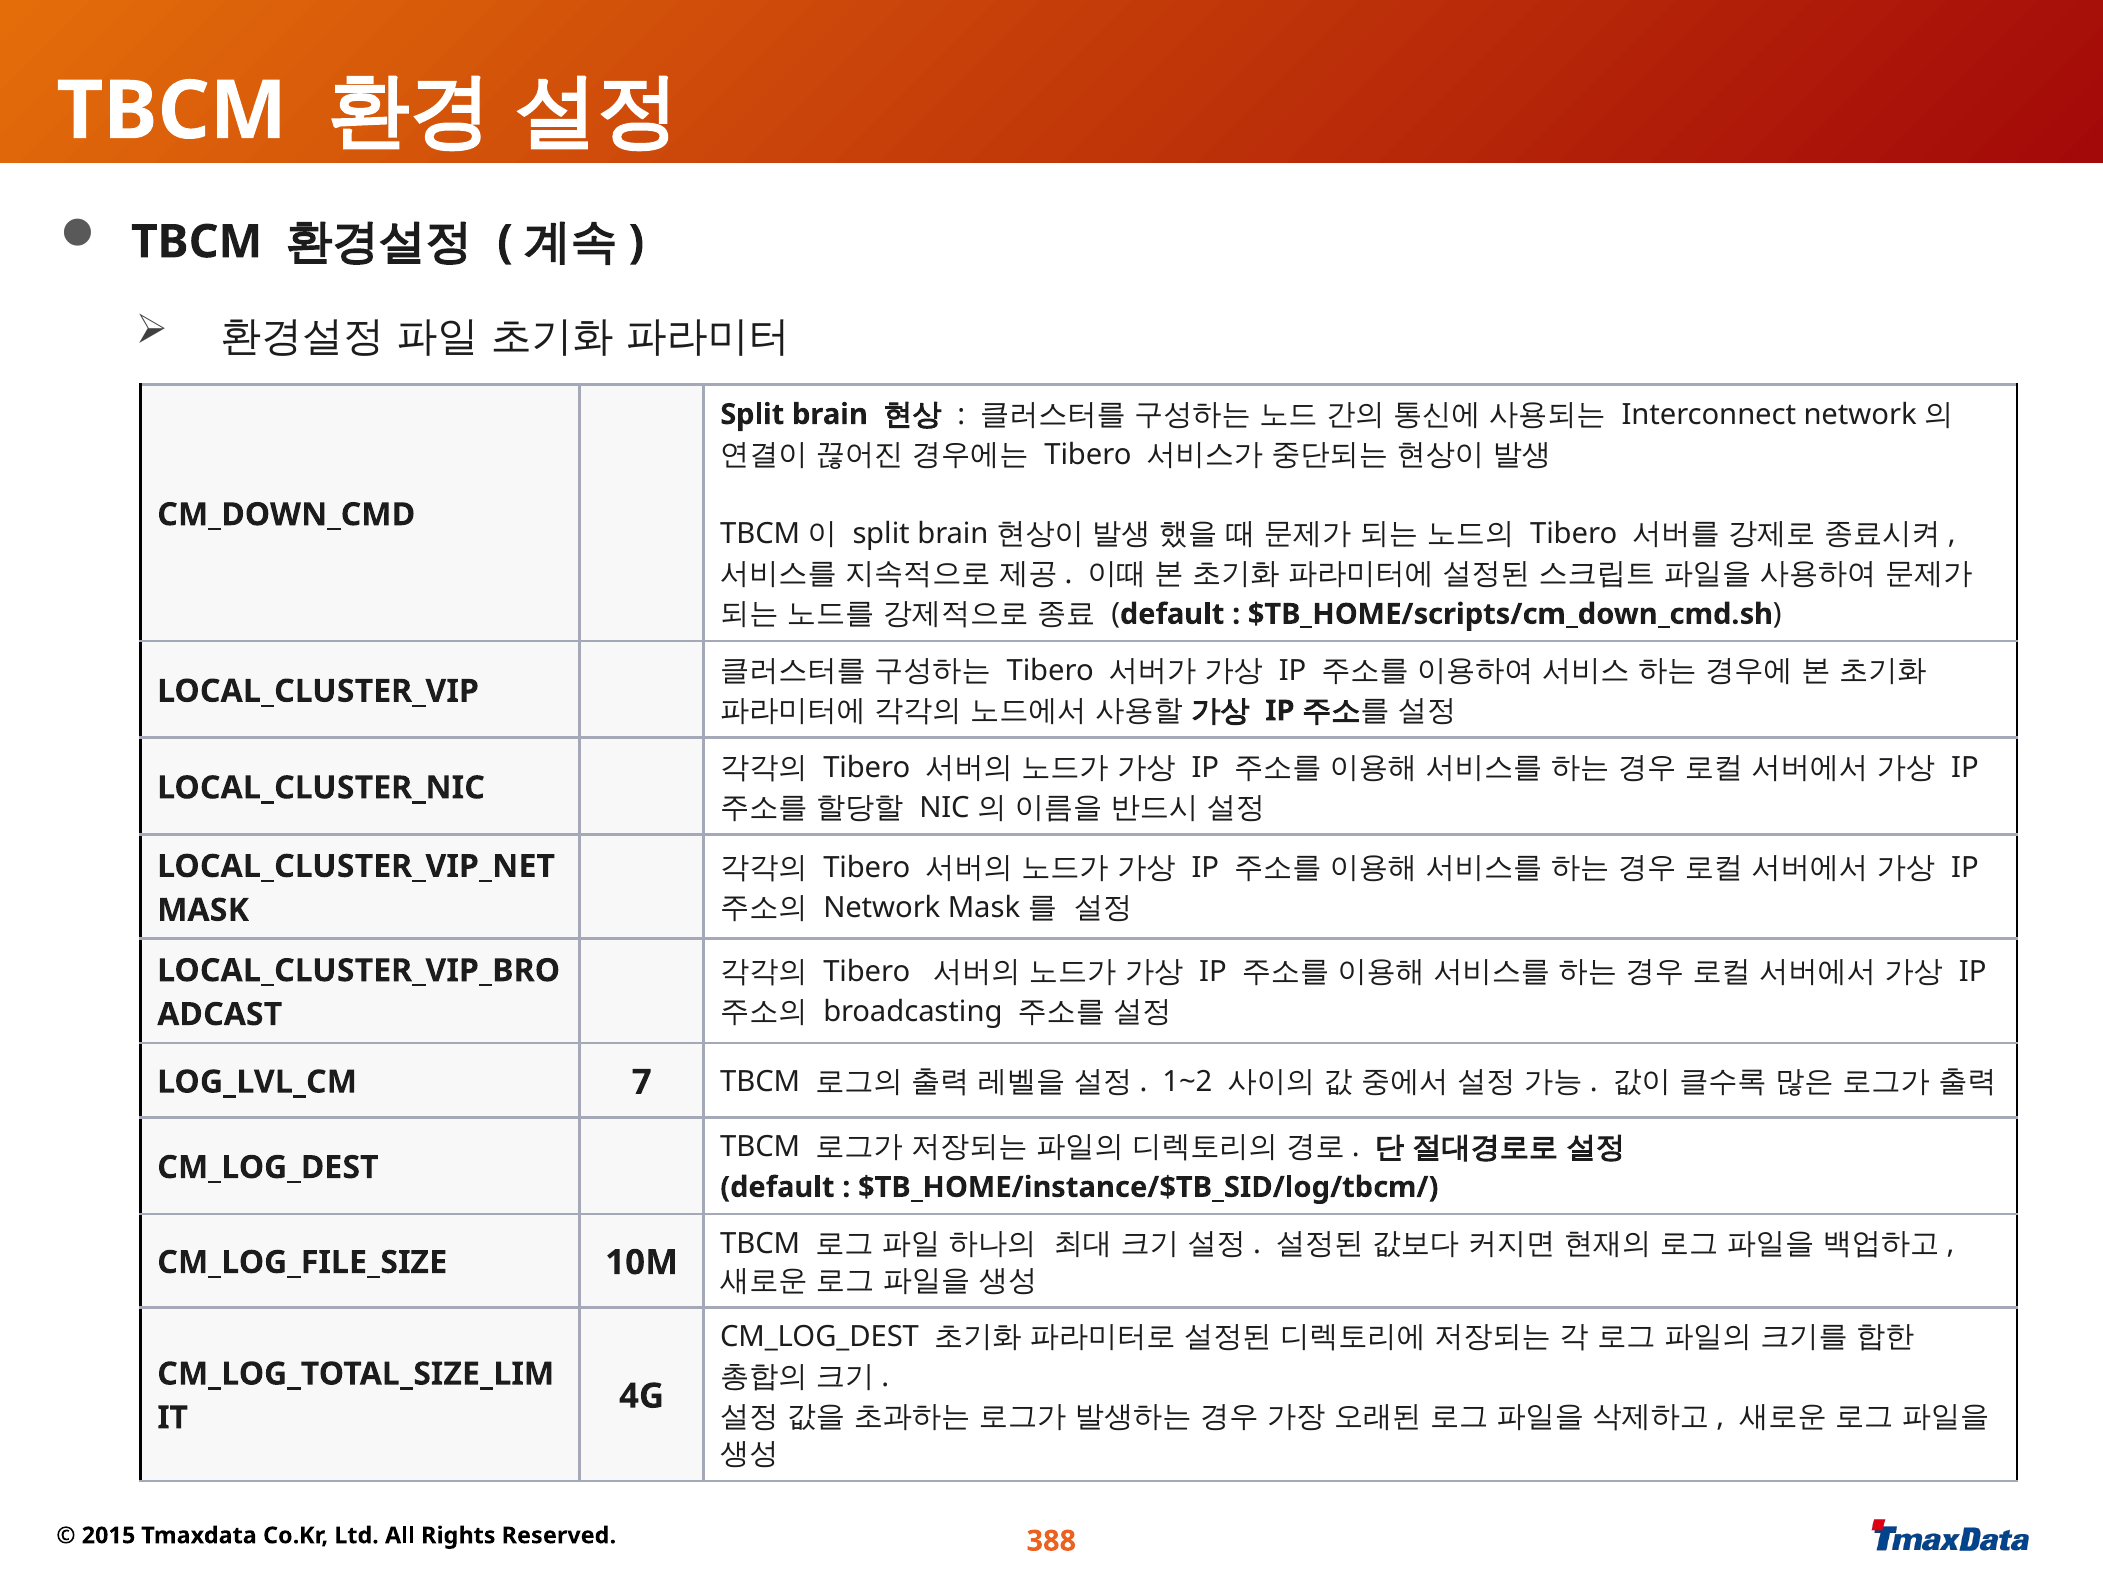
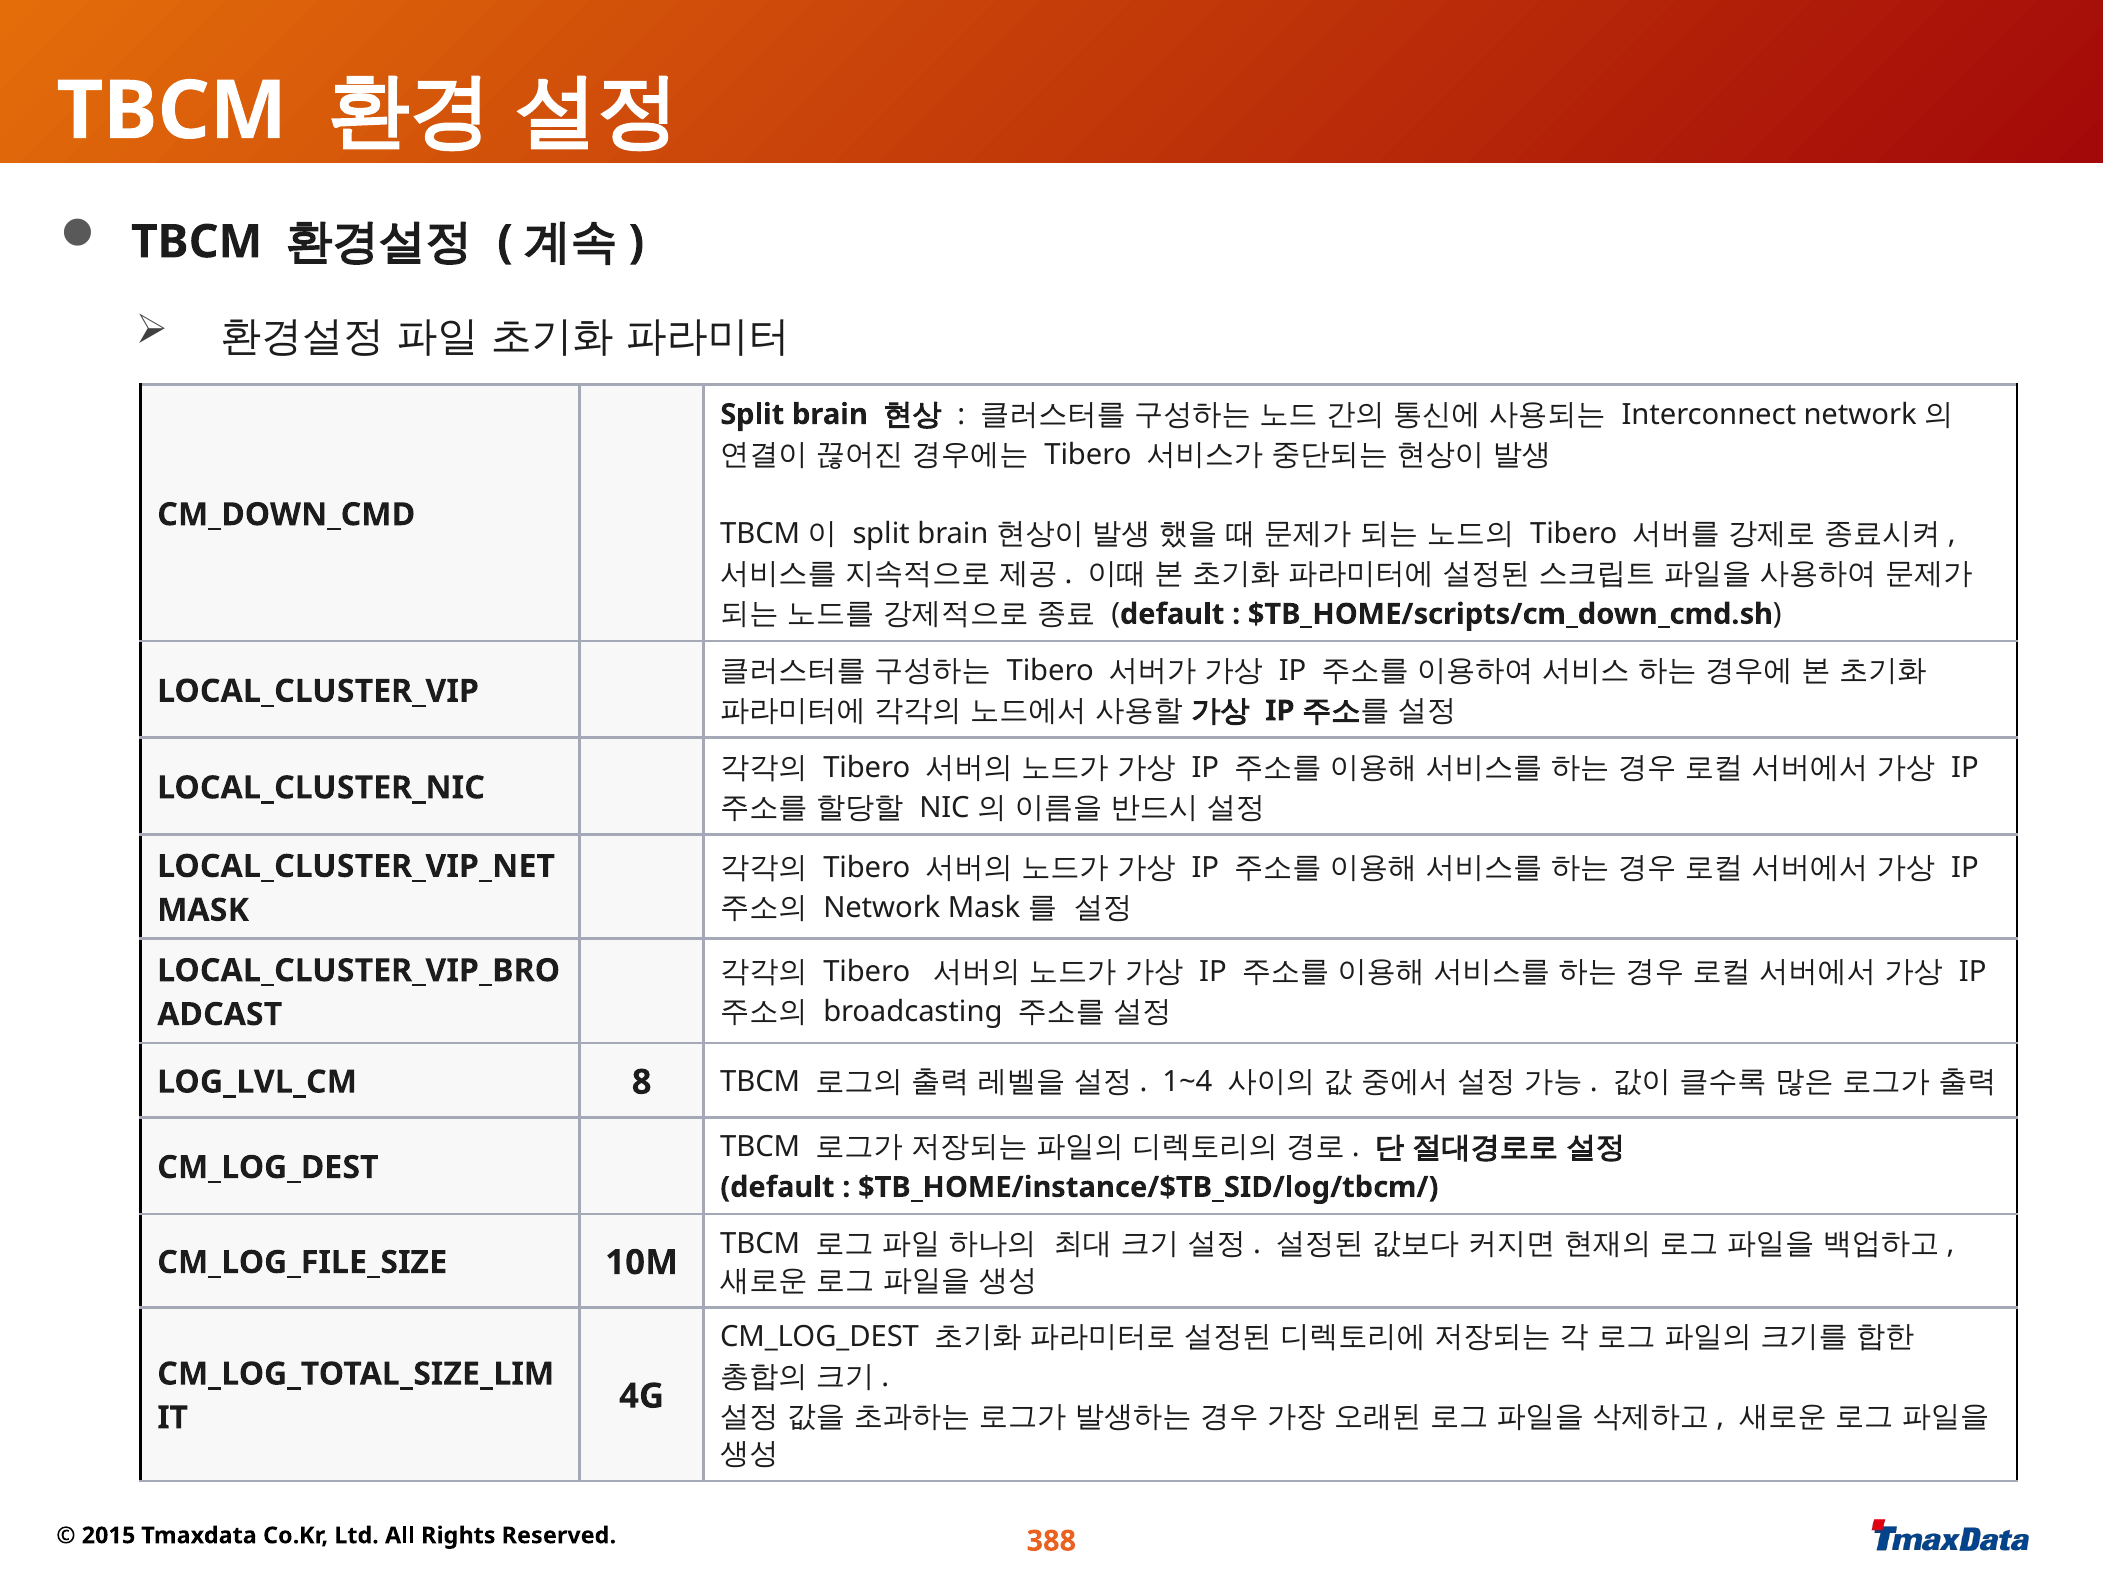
7: 7 -> 8 (642, 1082)
1~2: 1~2 -> 1~4 (1187, 1081)
